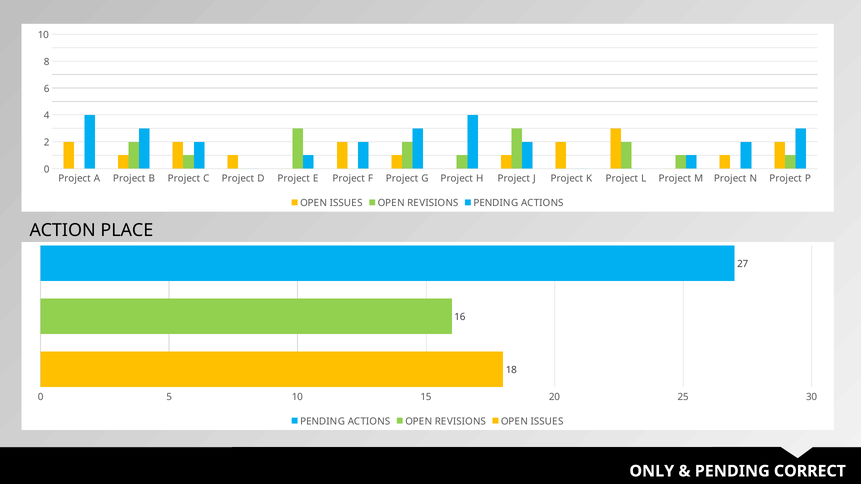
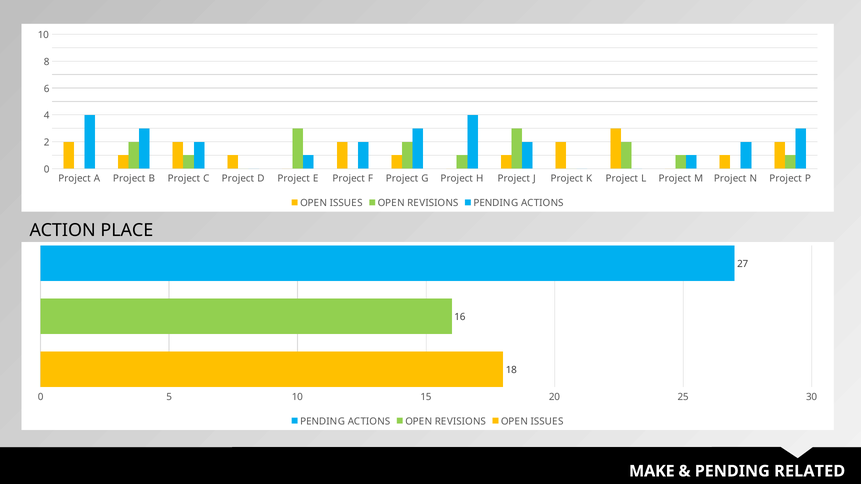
ONLY: ONLY -> MAKE (652, 471)
CORRECT: CORRECT -> RELATED (810, 471)
